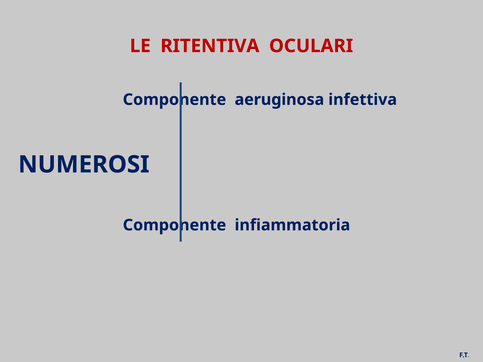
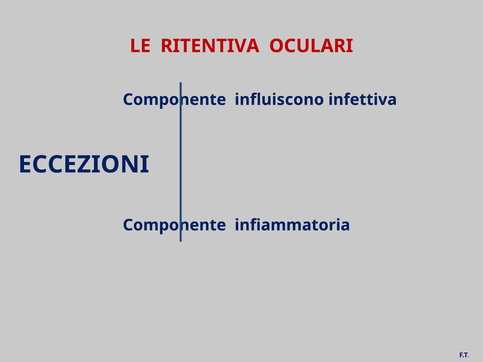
aeruginosa: aeruginosa -> influiscono (279, 100)
NUMEROSI: NUMEROSI -> ECCEZIONI (84, 165)
